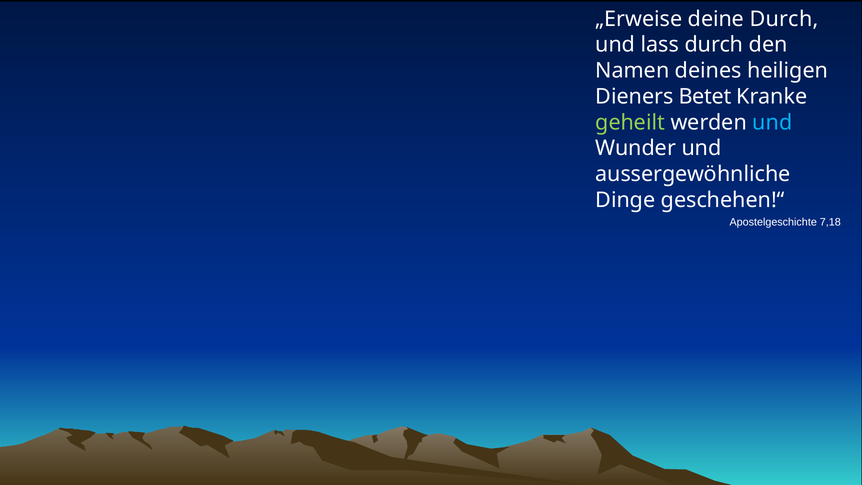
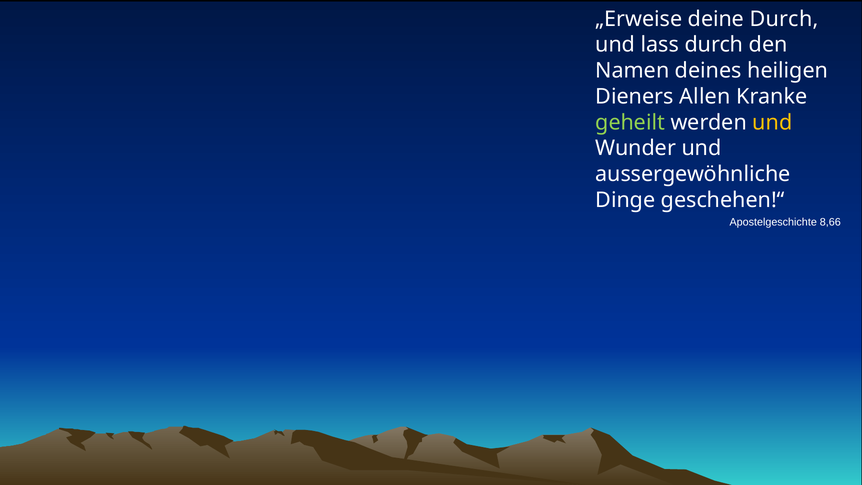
Betet: Betet -> Allen (705, 97)
und colour: light blue -> yellow (772, 122)
7,18: 7,18 -> 8,66 (830, 222)
